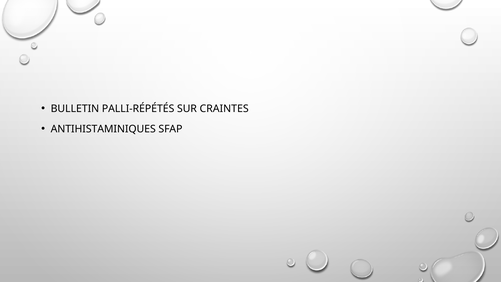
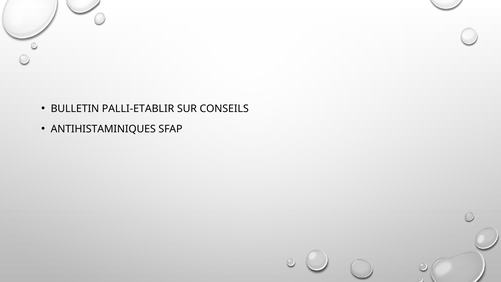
PALLI-RÉPÉTÉS: PALLI-RÉPÉTÉS -> PALLI-ETABLIR (138, 109)
CRAINTES: CRAINTES -> CONSEILS (224, 109)
